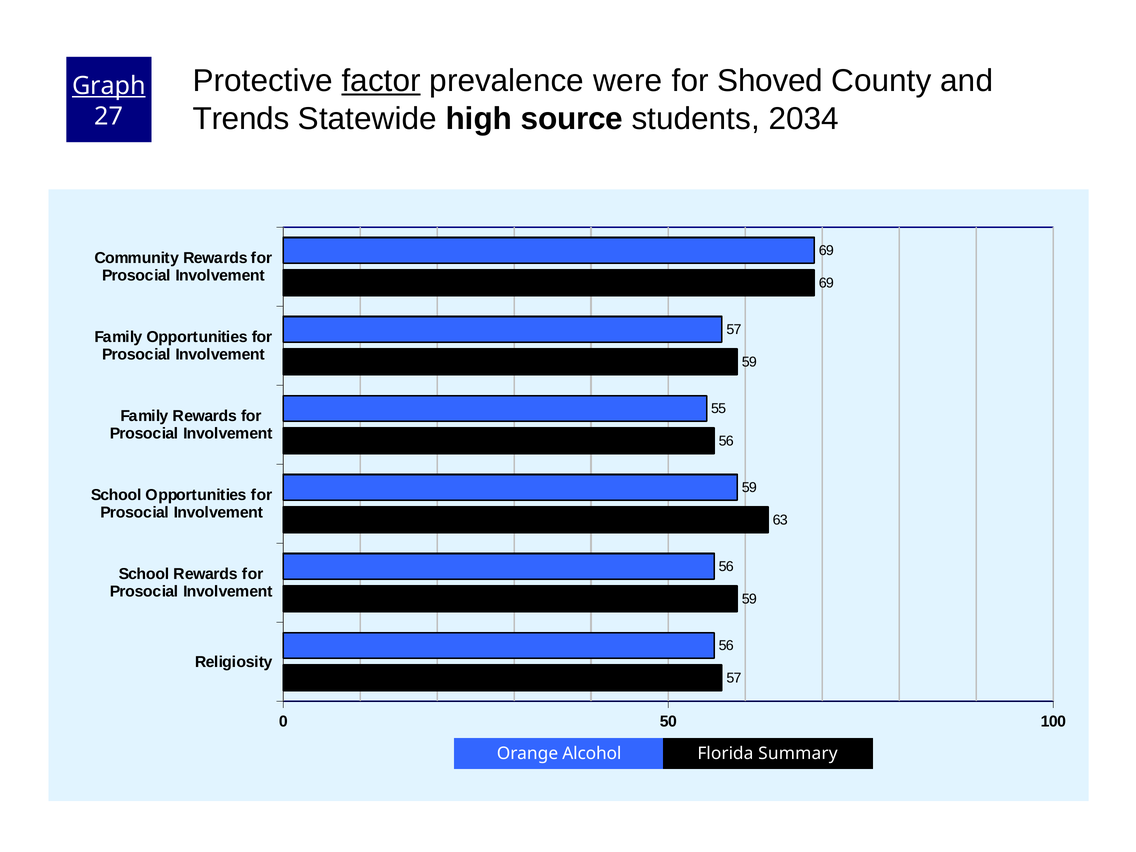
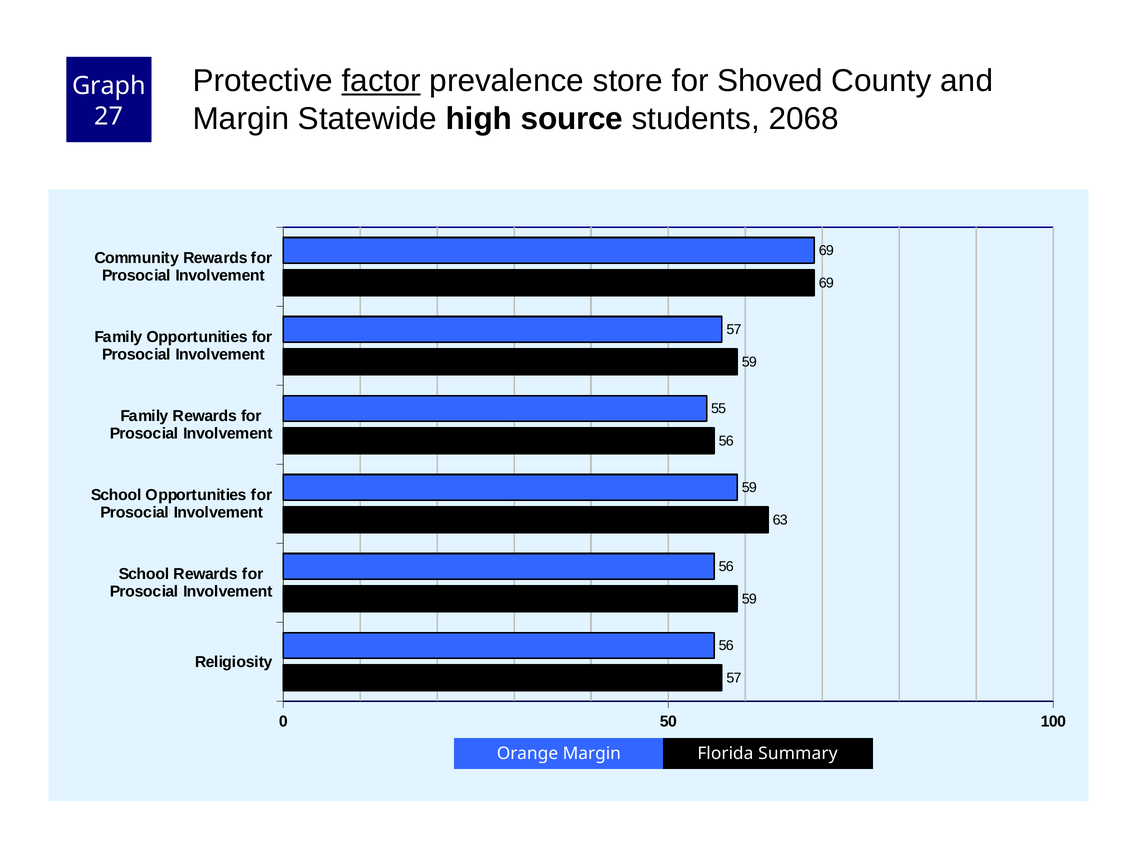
were: were -> store (628, 81)
Graph underline: present -> none (109, 86)
Trends: Trends -> Margin (241, 119)
2034: 2034 -> 2068 (804, 119)
Orange Alcohol: Alcohol -> Margin (592, 753)
